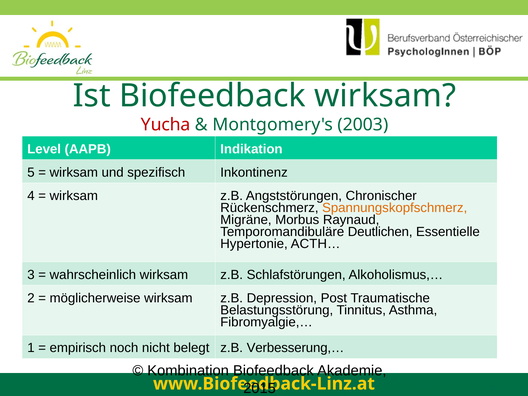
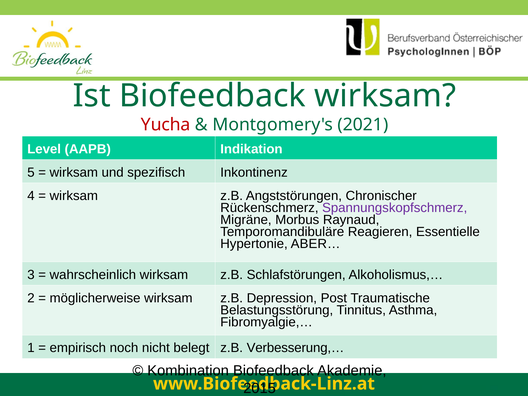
2003: 2003 -> 2021 (363, 125)
Spannungskopfschmerz colour: orange -> purple (395, 208)
Deutlichen: Deutlichen -> Reagieren (380, 232)
ACTH…: ACTH… -> ABER… (316, 244)
